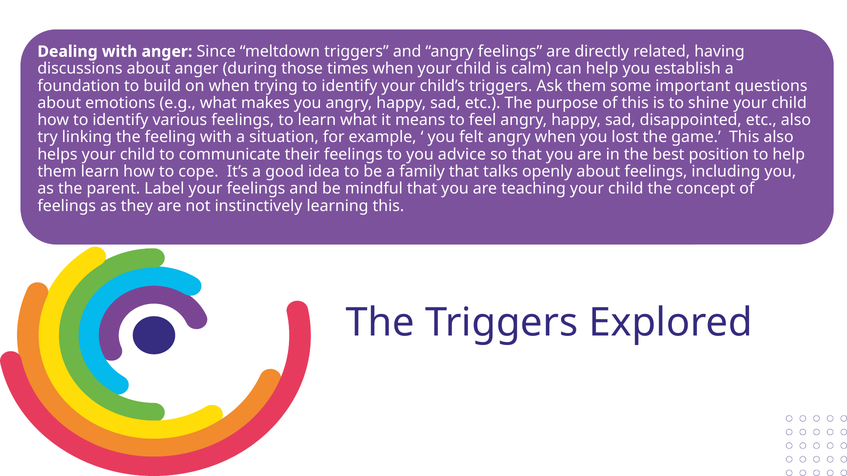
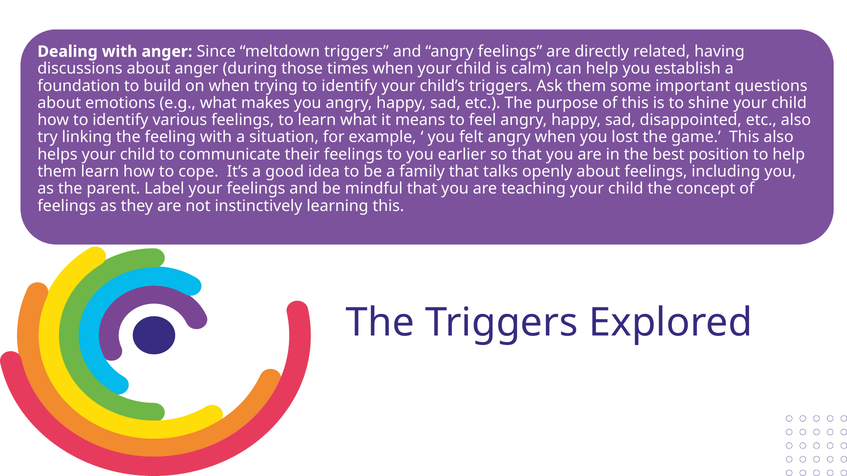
advice: advice -> earlier (462, 155)
